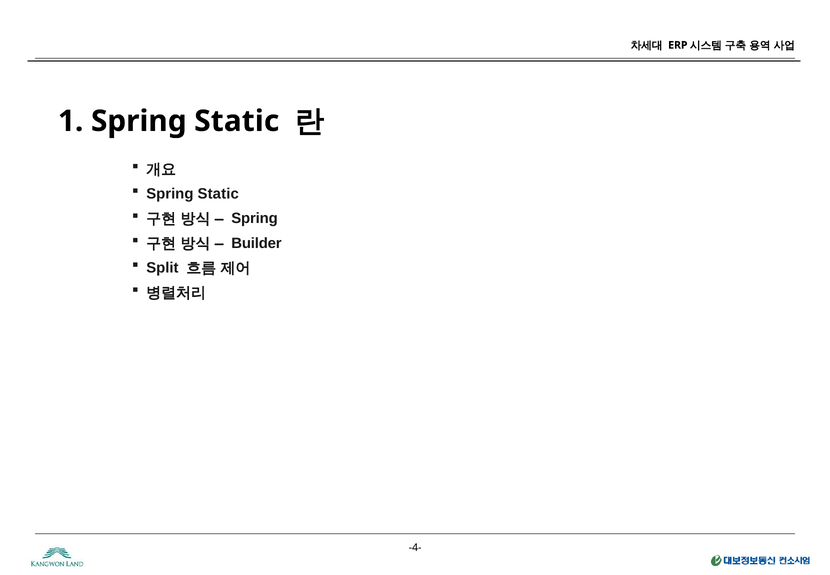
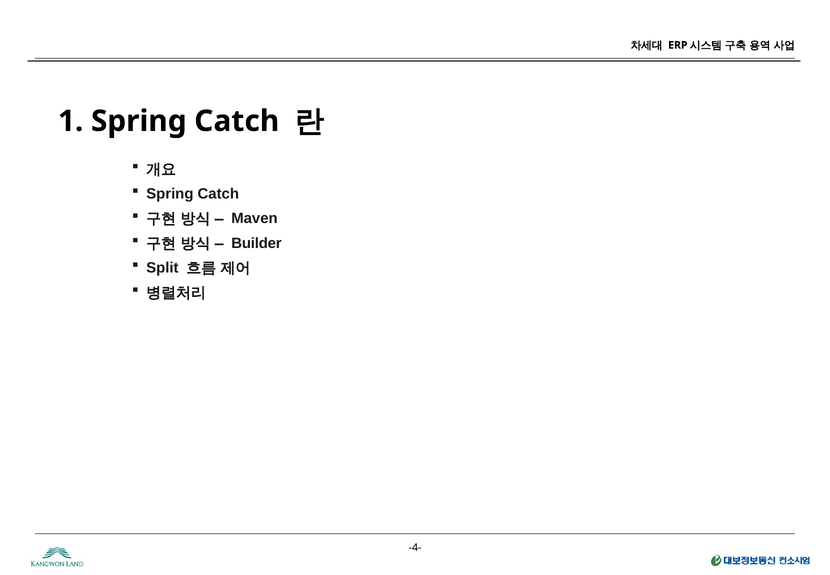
1 Spring Static: Static -> Catch (237, 121)
Static: Static -> Catch (218, 194)
Spring: Spring -> Maven (254, 218)
